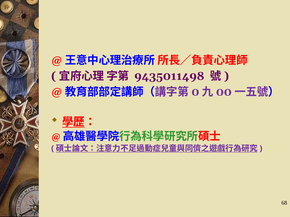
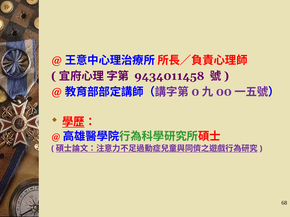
9435011498: 9435011498 -> 9434011458 (169, 76)
